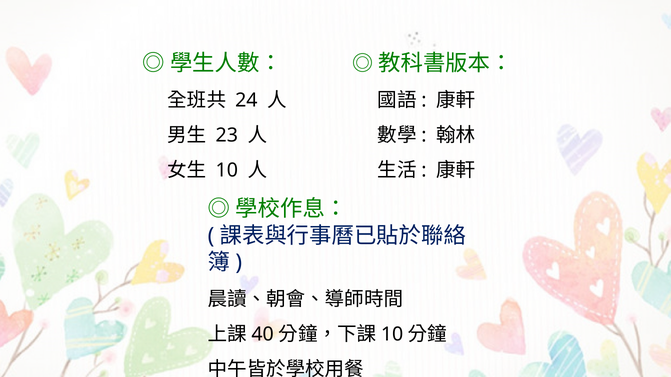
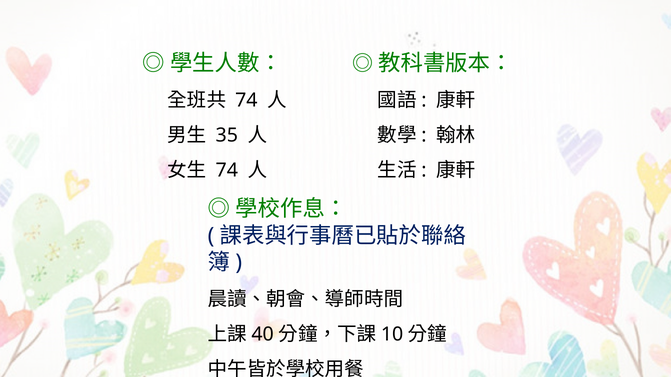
24: 24 -> 74 (246, 100)
23: 23 -> 35 (227, 135)
10: 10 -> 74 (227, 171)
